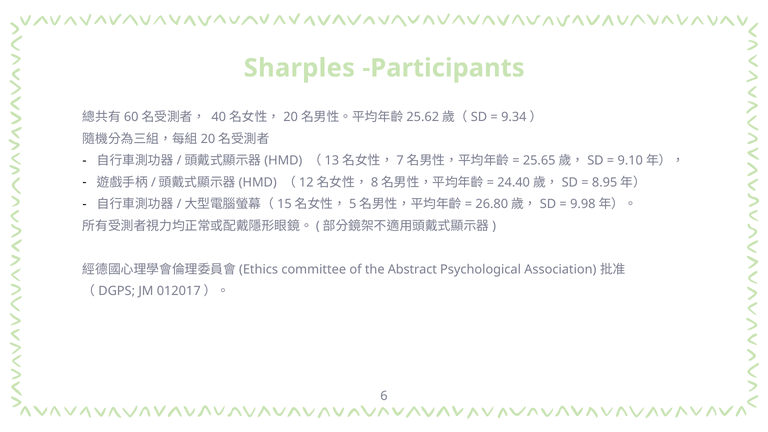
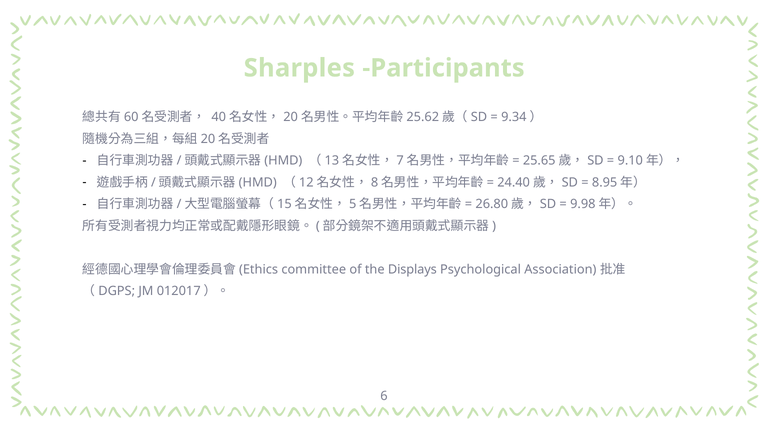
Abstract: Abstract -> Displays (412, 269)
